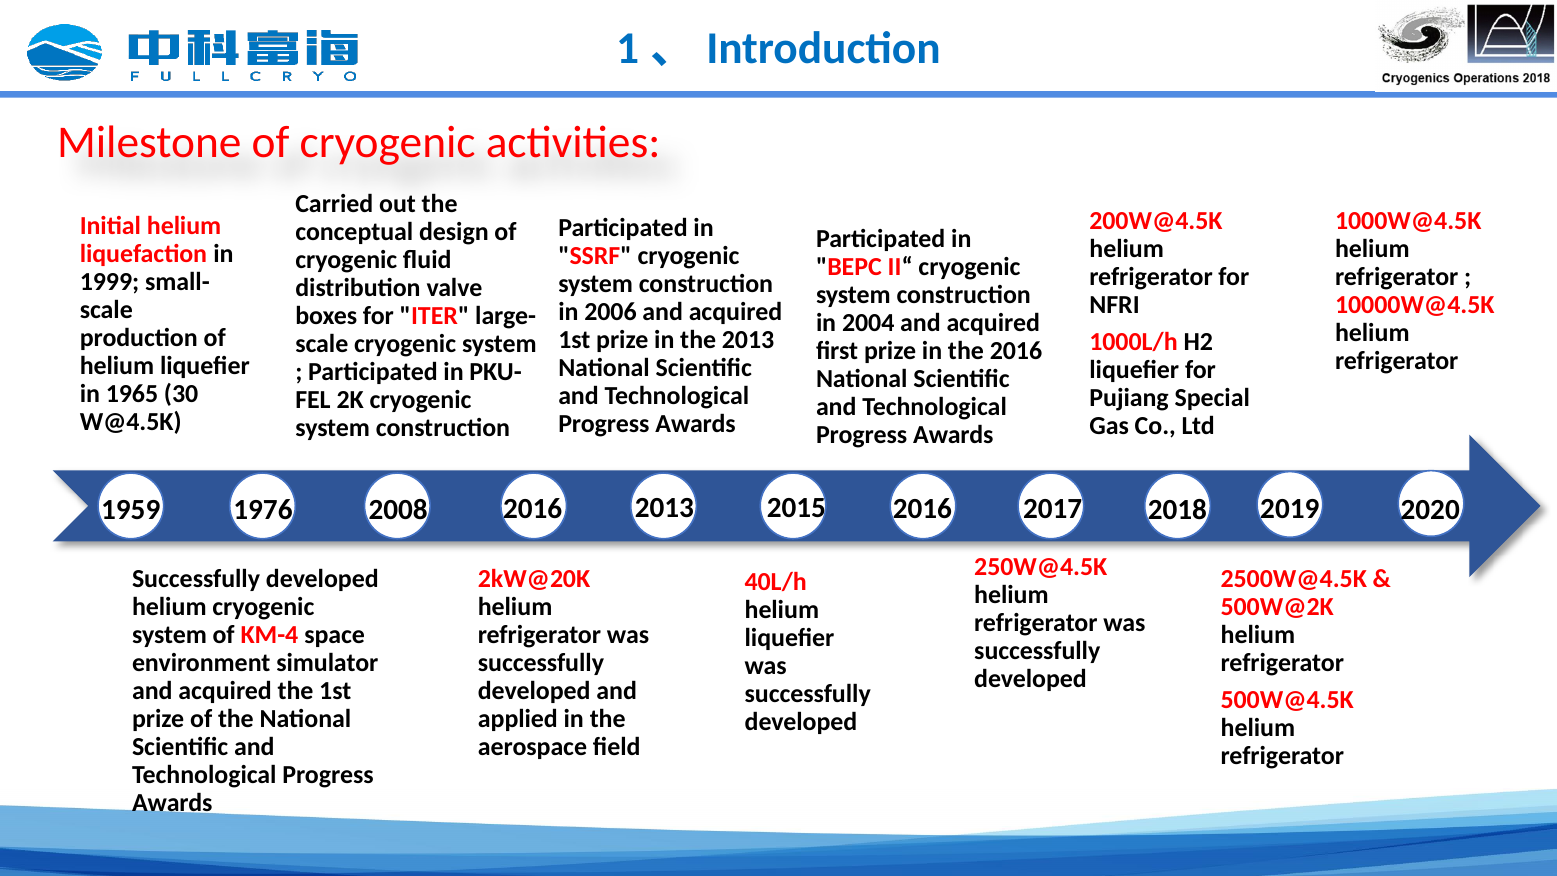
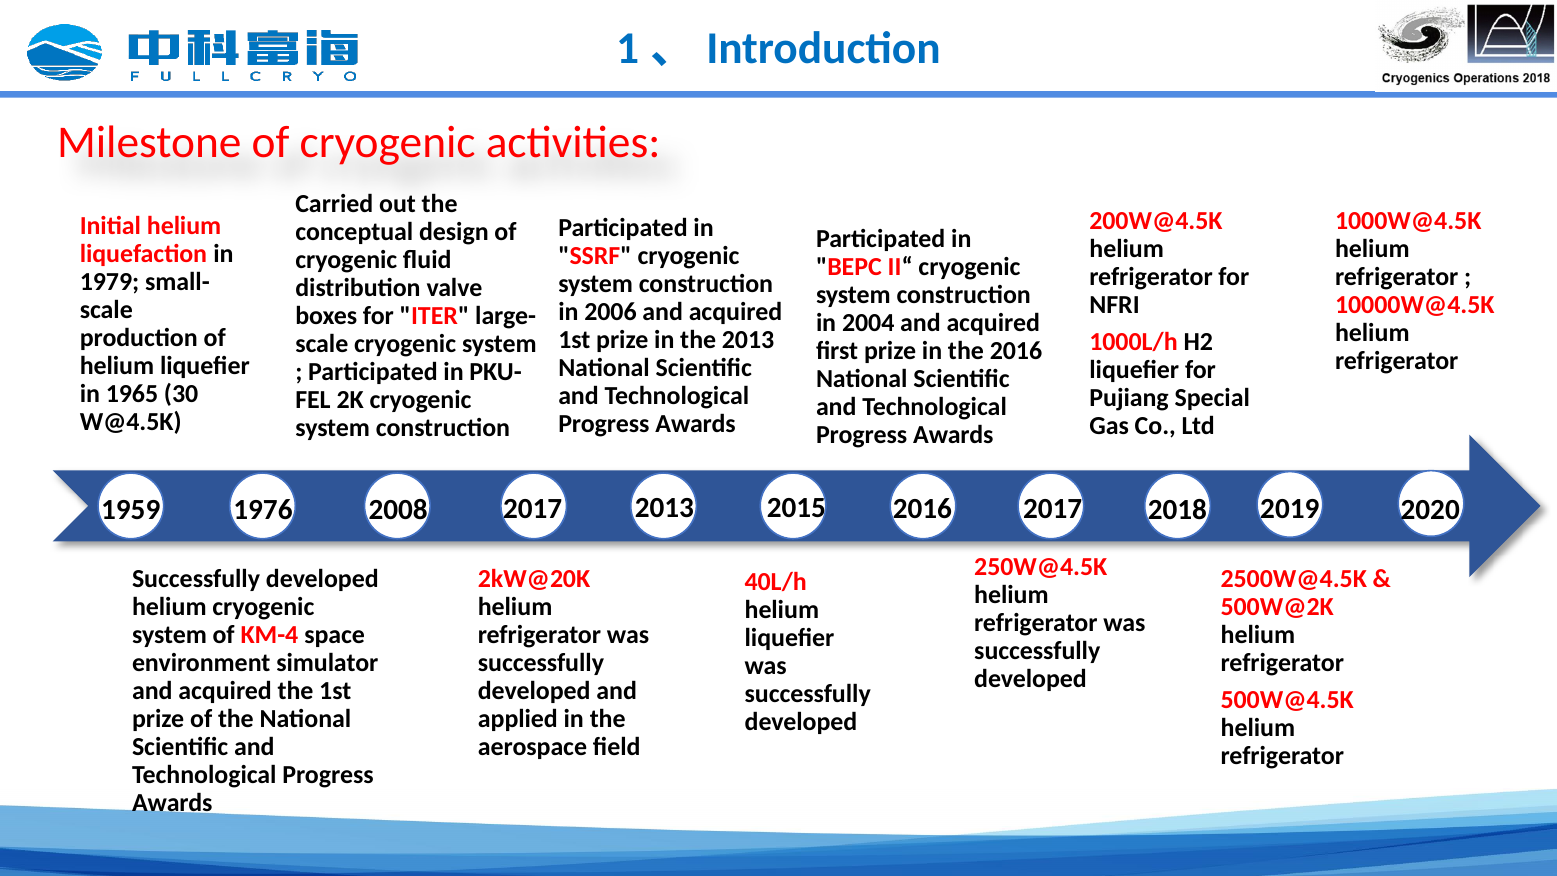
1999: 1999 -> 1979 (110, 282)
2008 2016: 2016 -> 2017 (533, 508)
